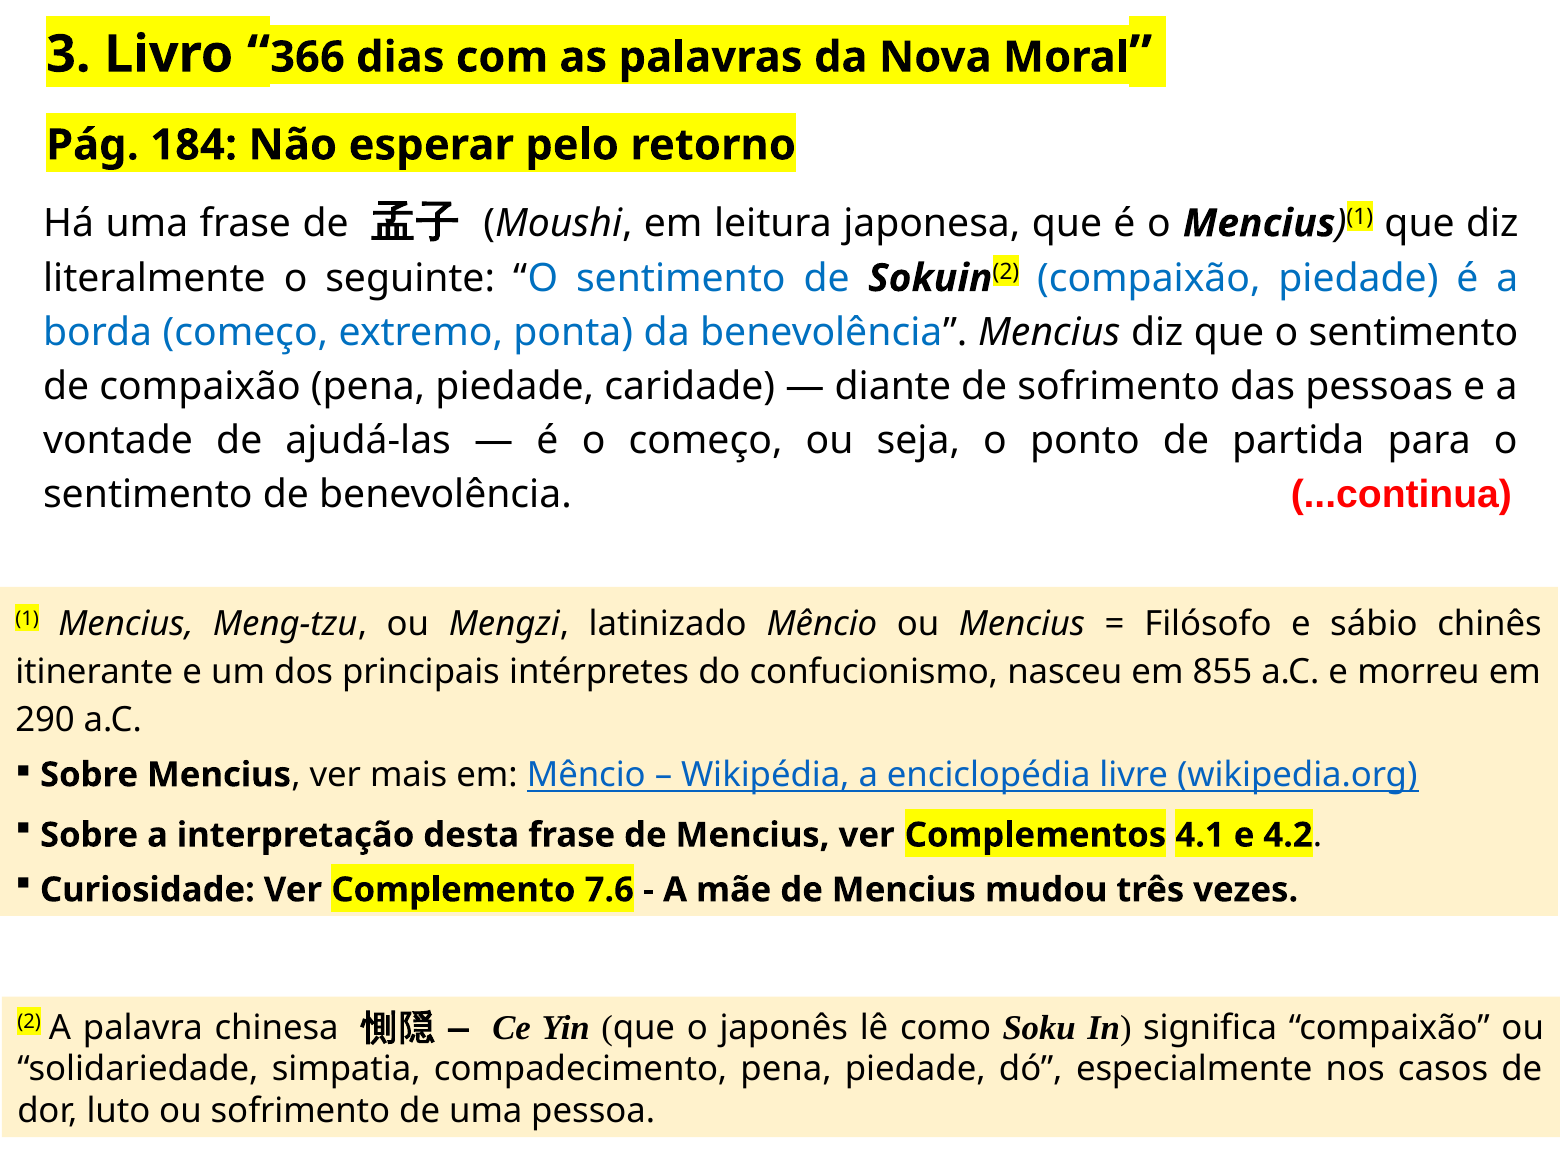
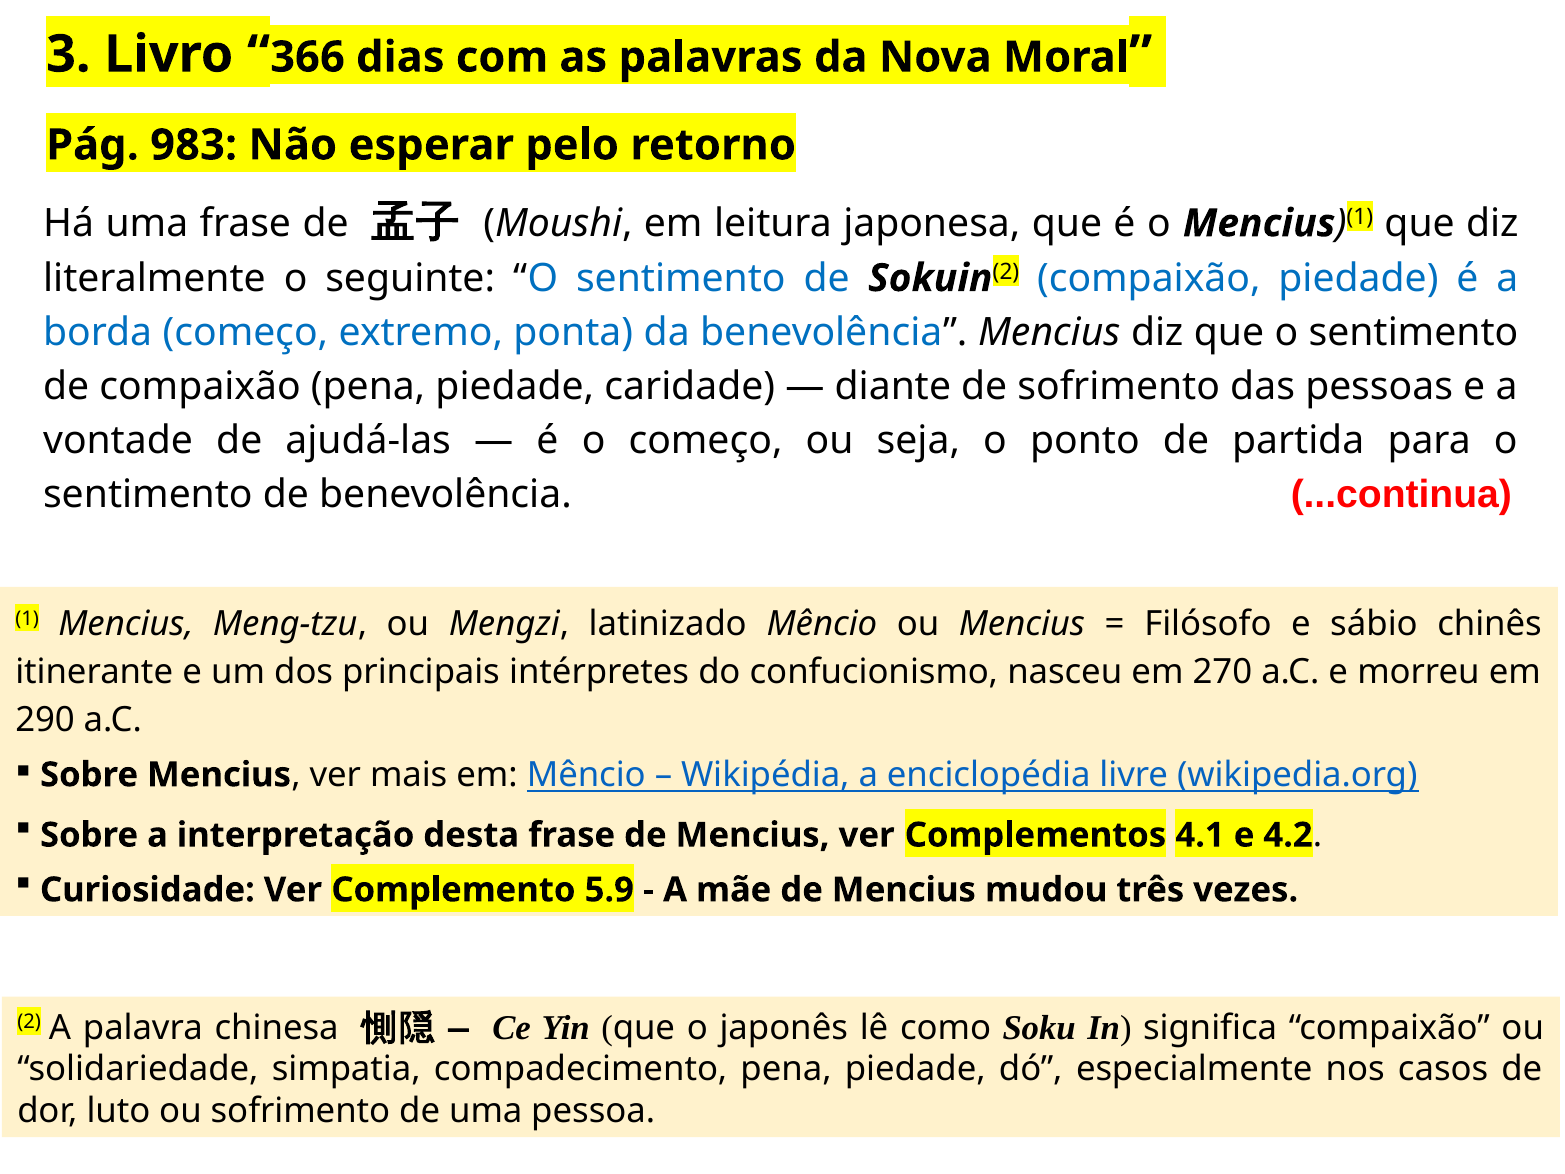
184: 184 -> 983 (194, 145)
855: 855 -> 270 (1222, 672)
7.6: 7.6 -> 5.9 (609, 890)
